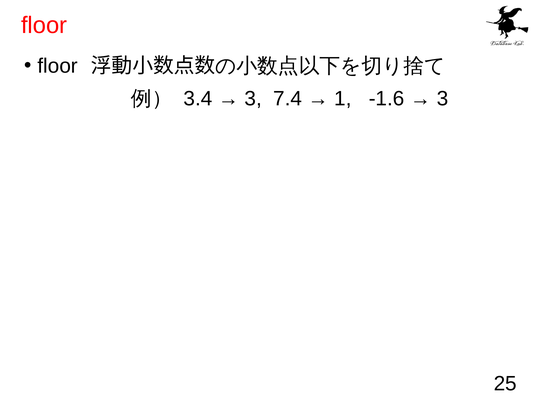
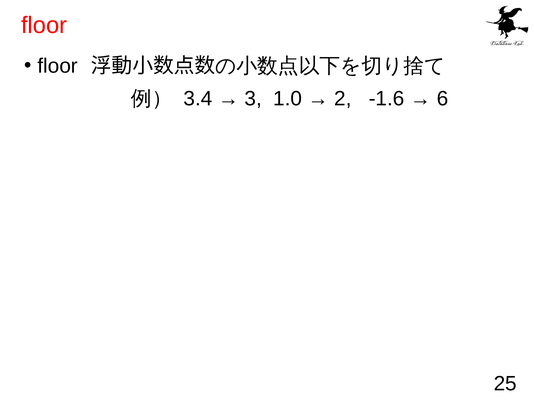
7.4: 7.4 -> 1.0 (288, 98)
1: 1 -> 2 (343, 98)
3: 3 -> 6 (442, 98)
